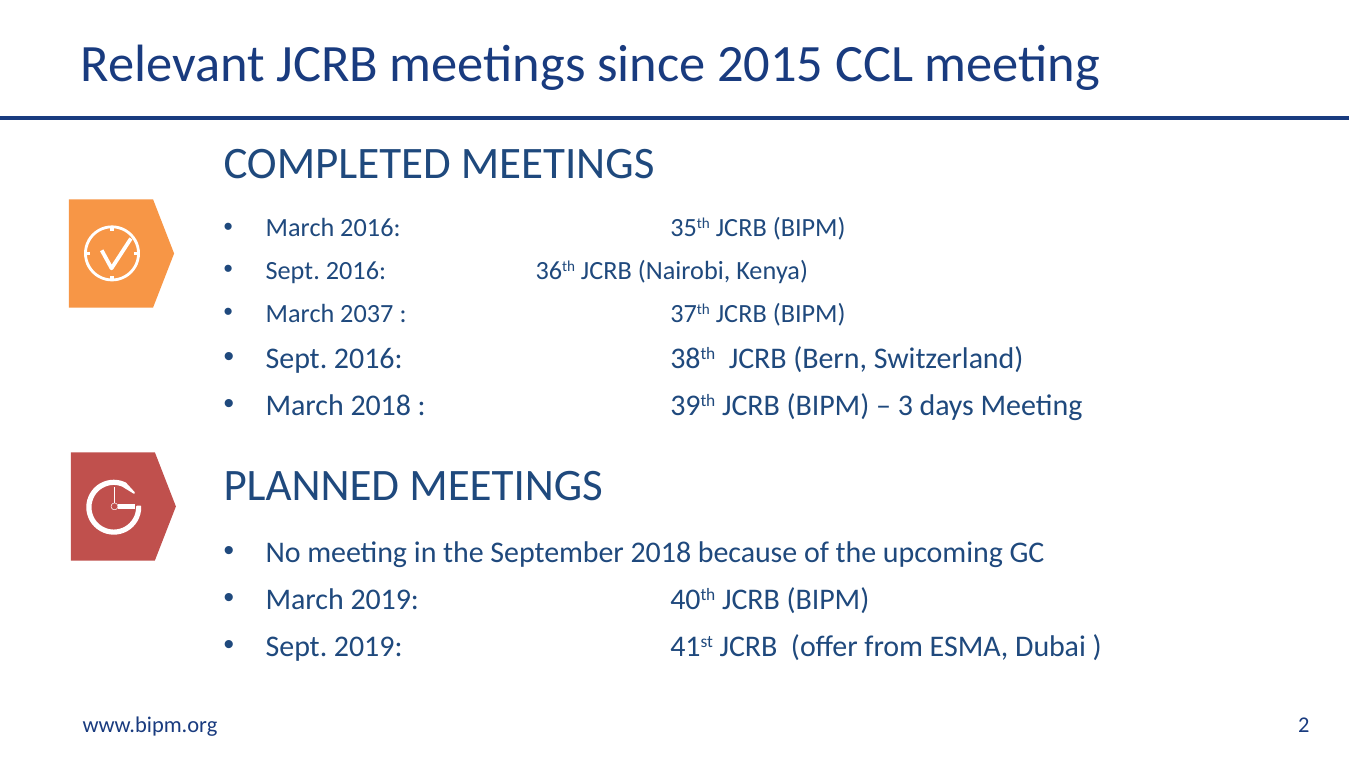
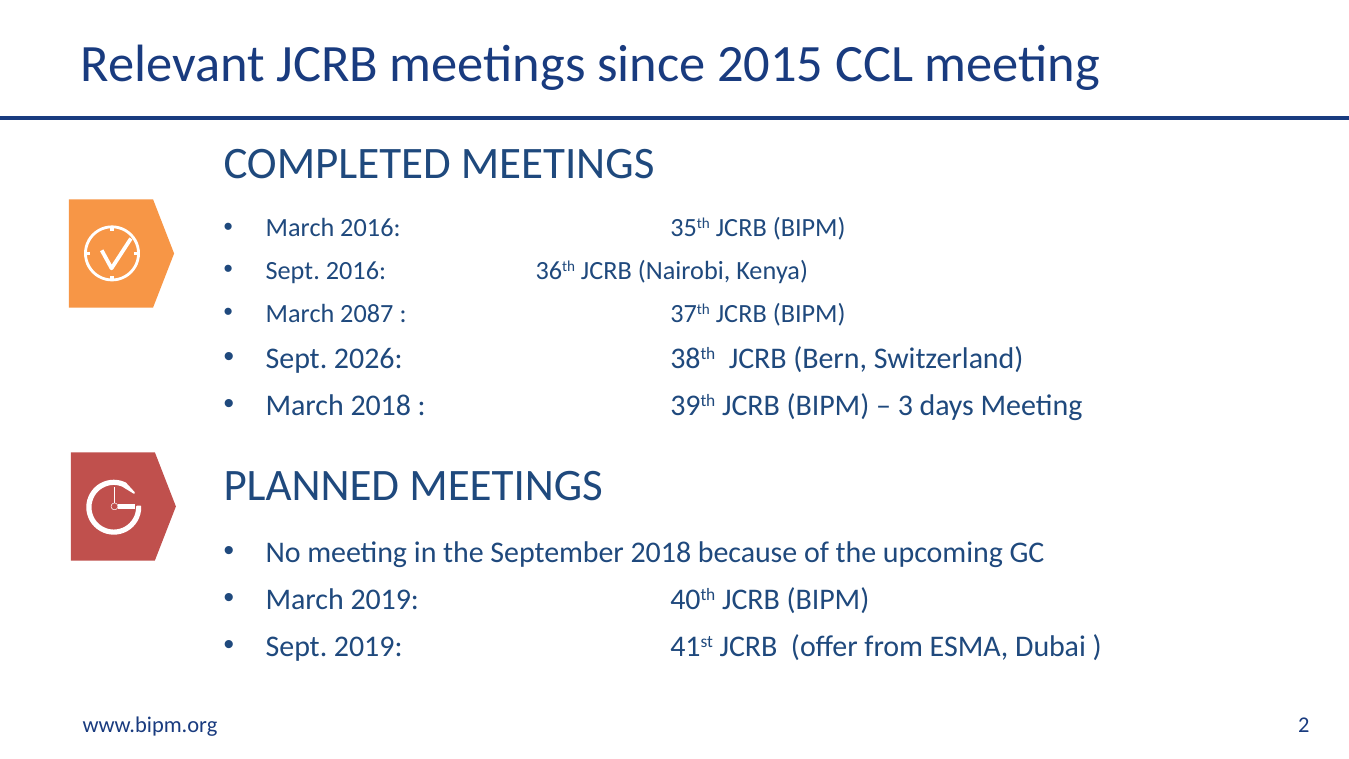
2037: 2037 -> 2087 (367, 313)
2016: 2016 -> 2026 (368, 359)
